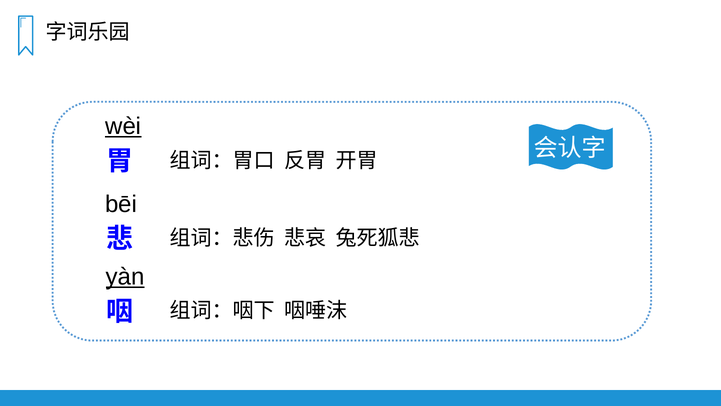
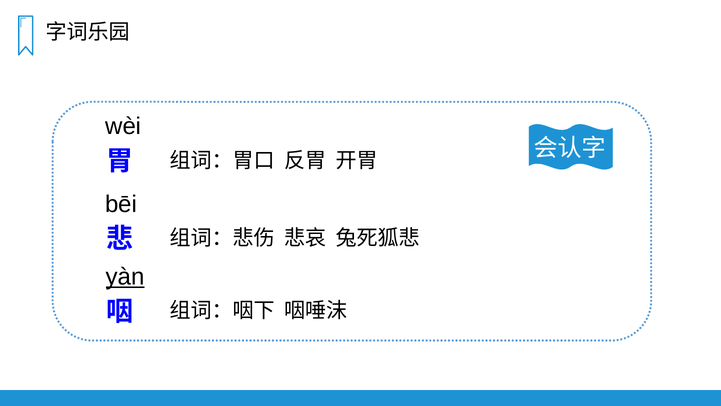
wèi underline: present -> none (123, 126)
